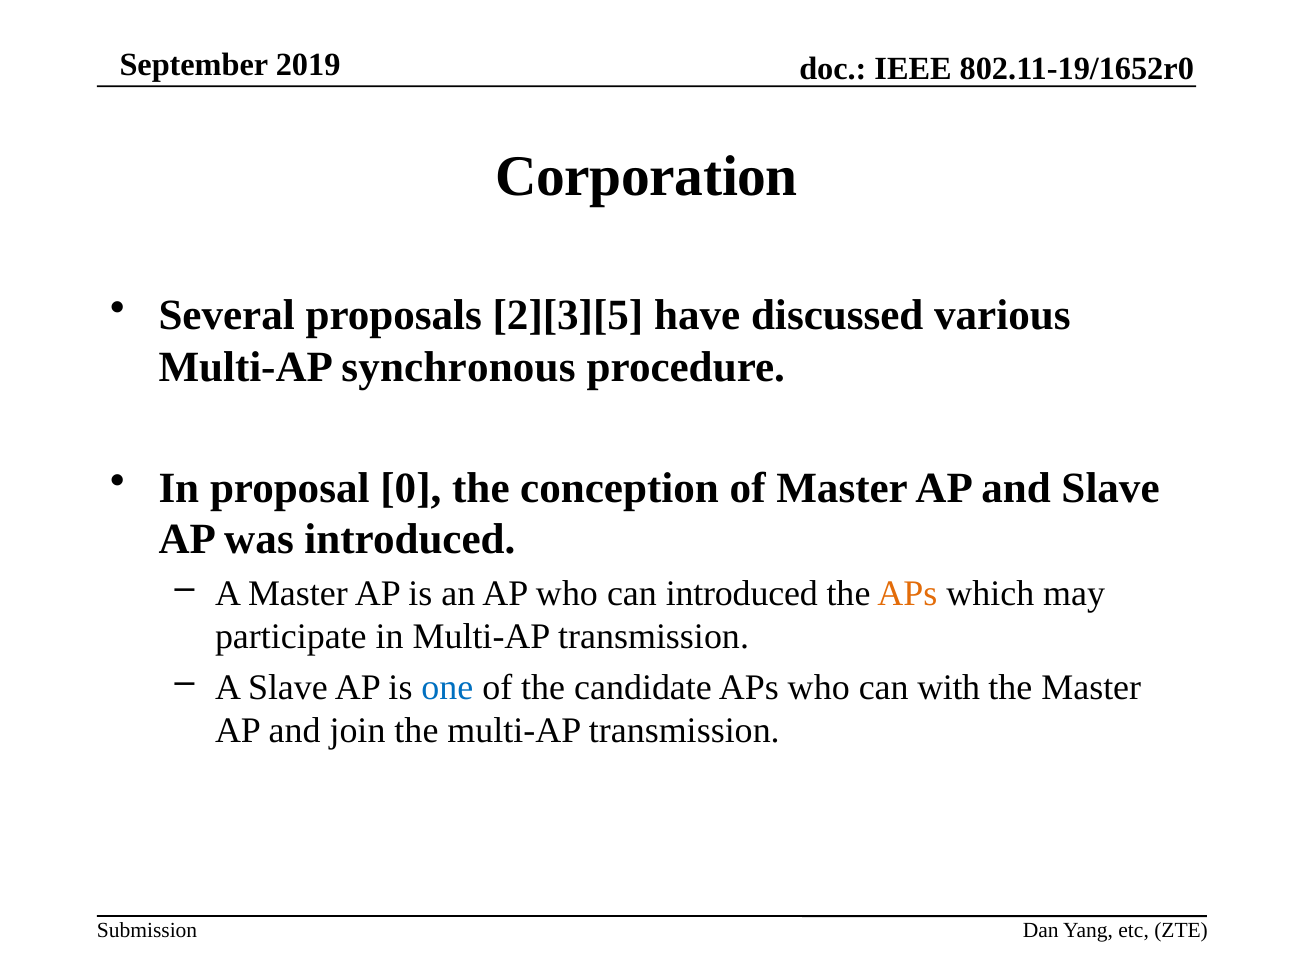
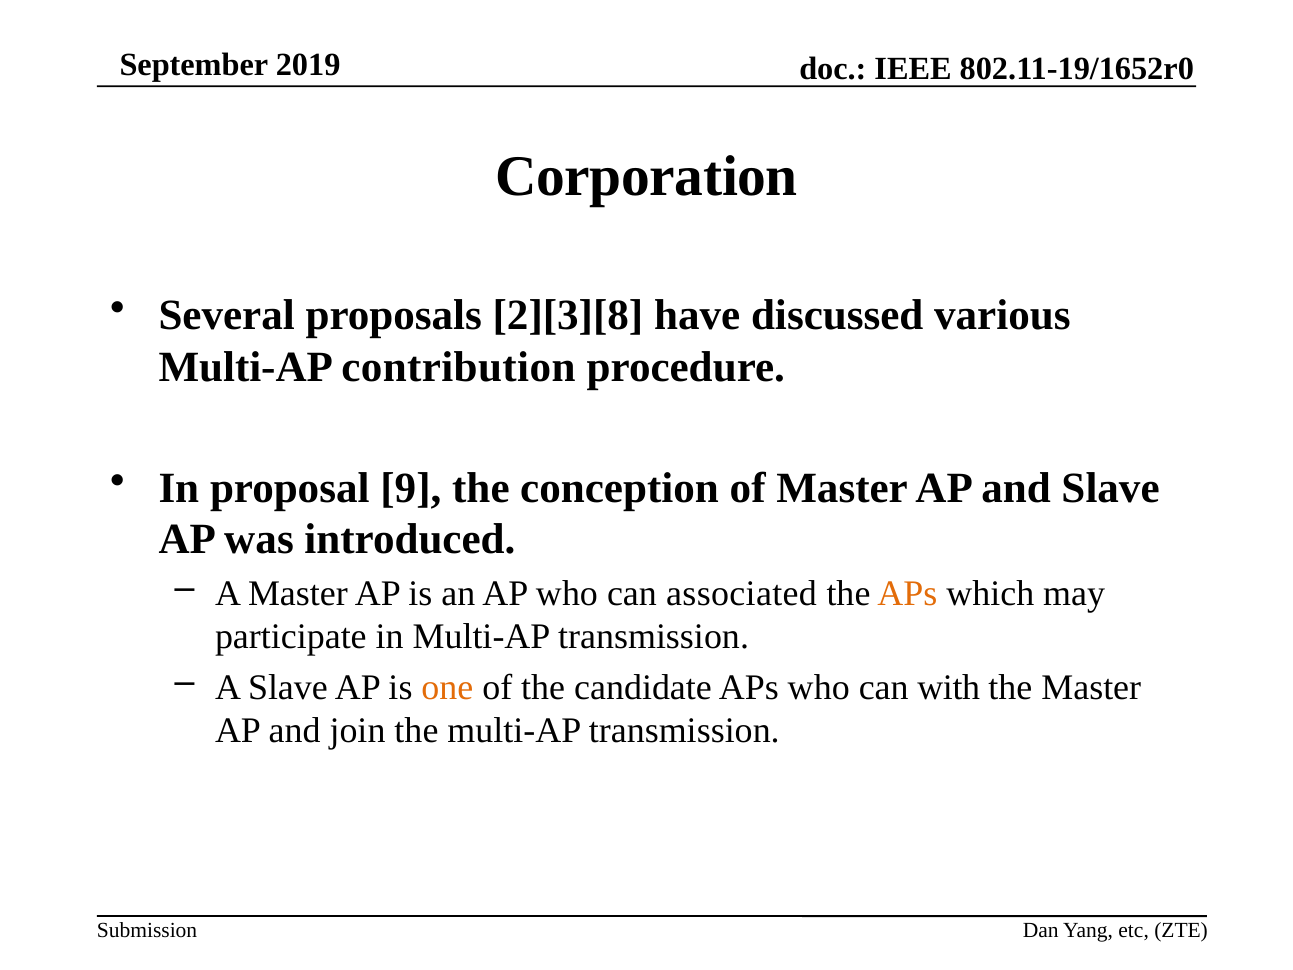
2][3][5: 2][3][5 -> 2][3][8 (568, 316)
synchronous: synchronous -> contribution (458, 367)
0: 0 -> 9 (411, 488)
can introduced: introduced -> associated (742, 594)
one colour: blue -> orange (447, 687)
